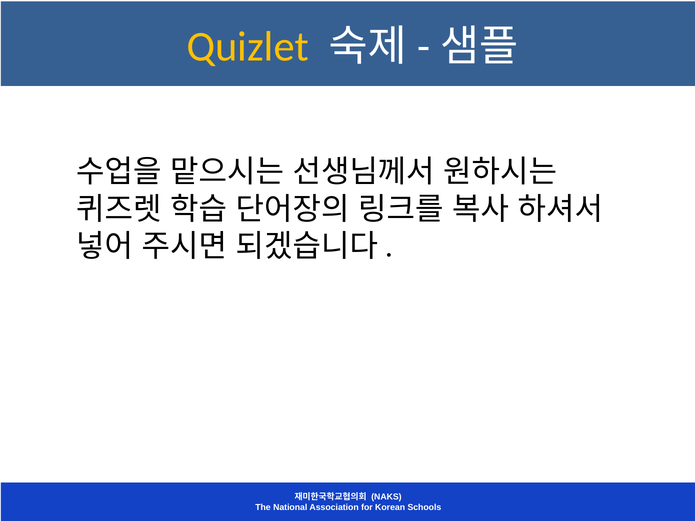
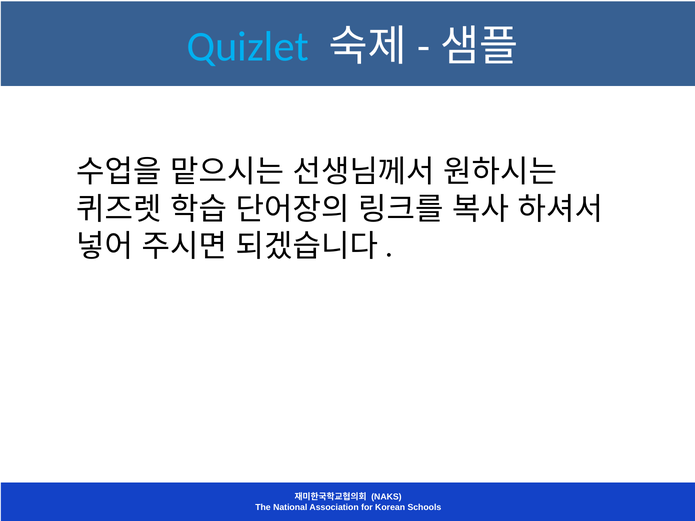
Quizlet colour: yellow -> light blue (248, 47)
